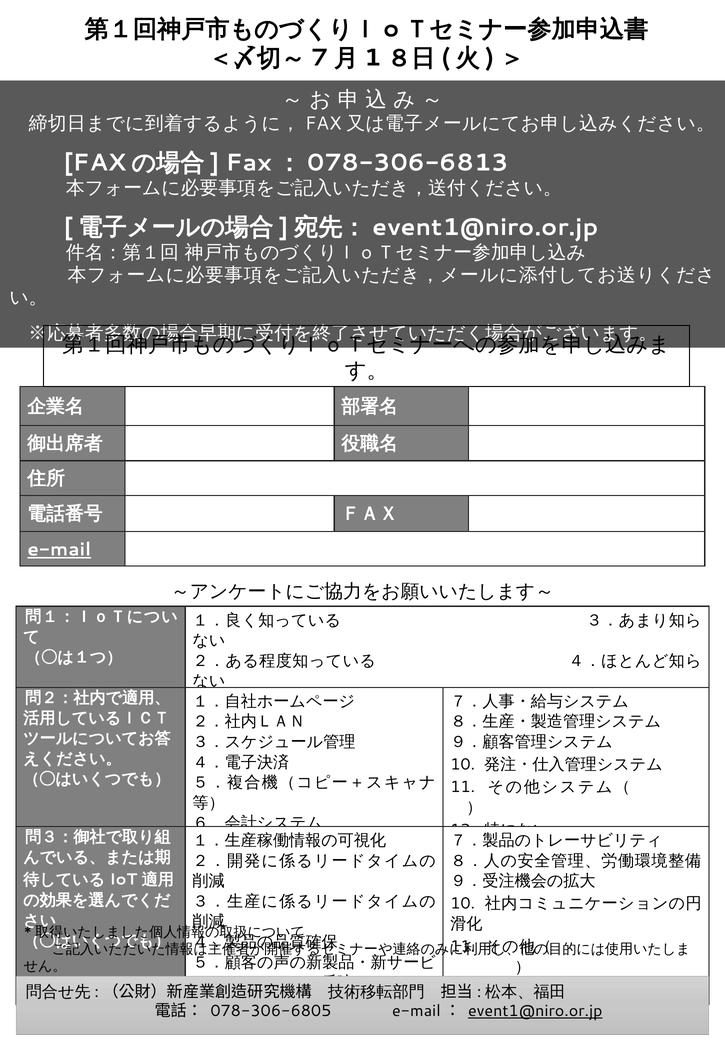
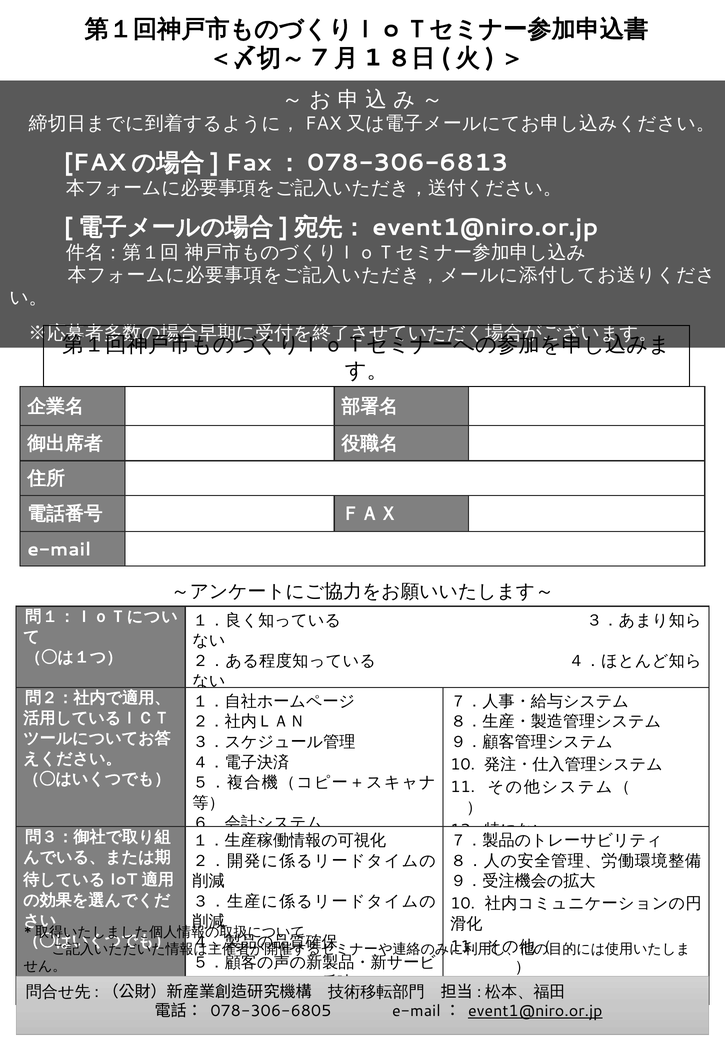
e-mail underline: present -> none (59, 550)
